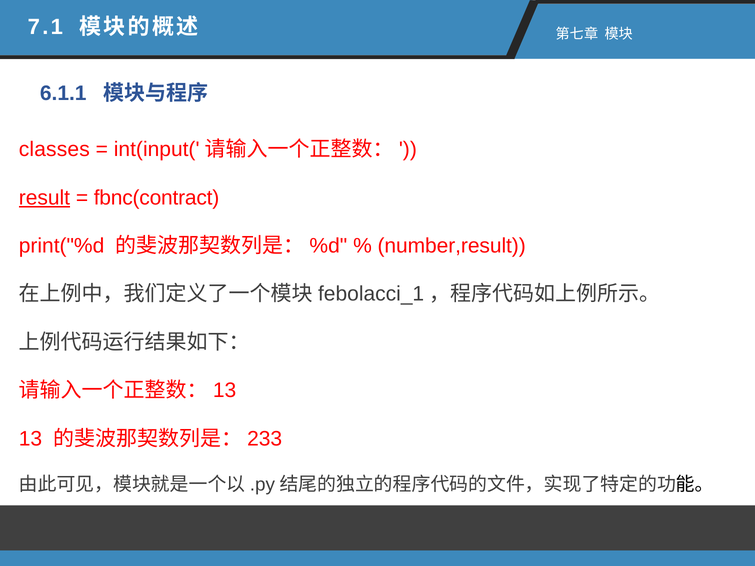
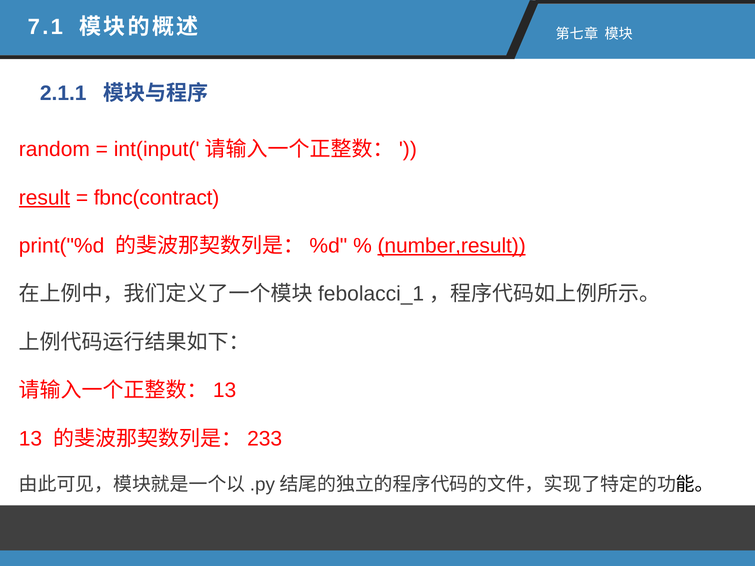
6.1.1: 6.1.1 -> 2.1.1 (63, 93)
classes: classes -> random (54, 149)
number,result underline: none -> present (452, 246)
